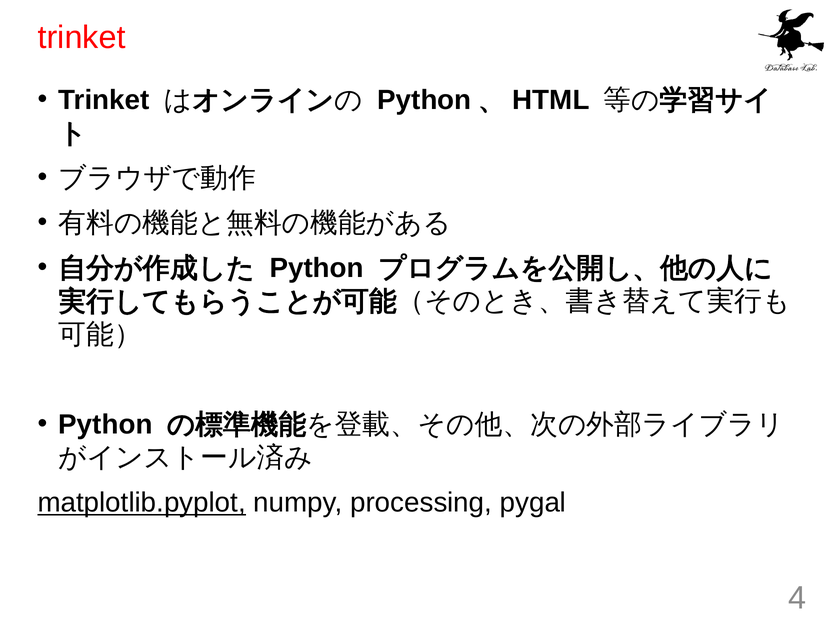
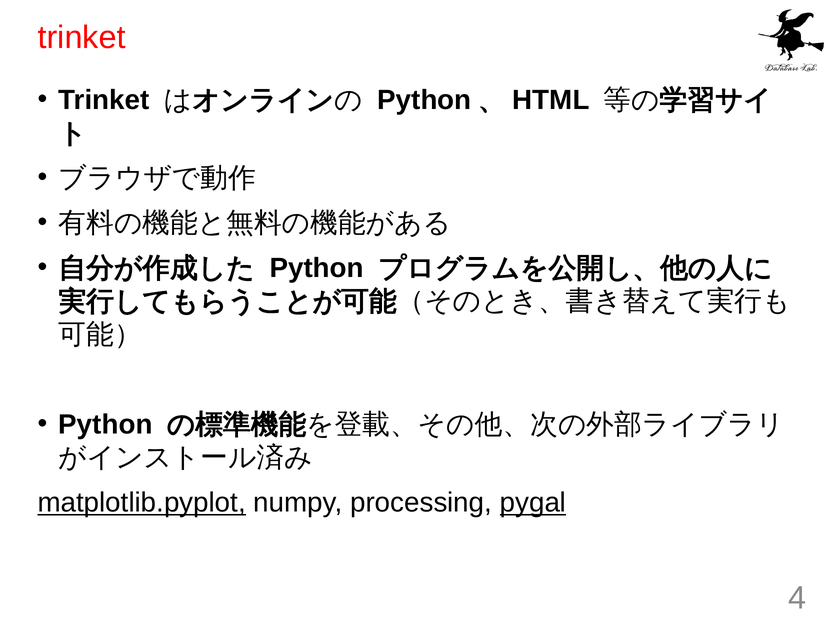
pygal underline: none -> present (533, 503)
